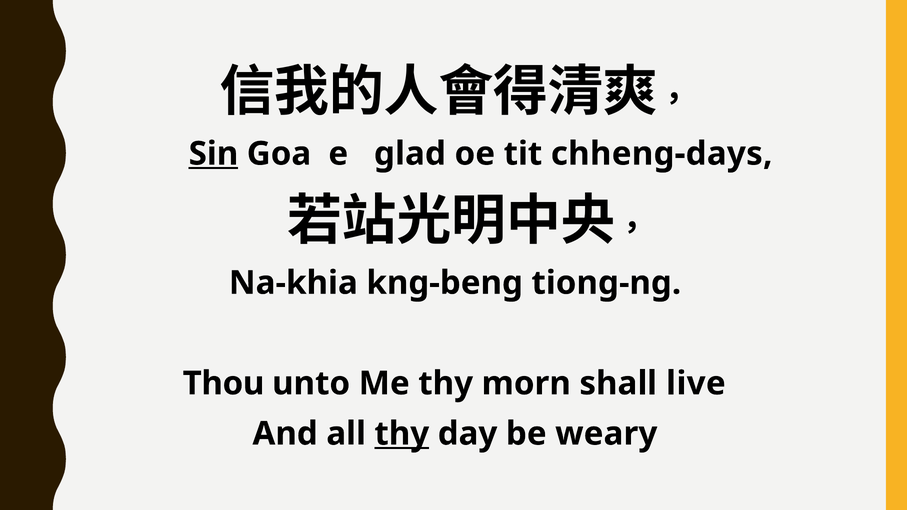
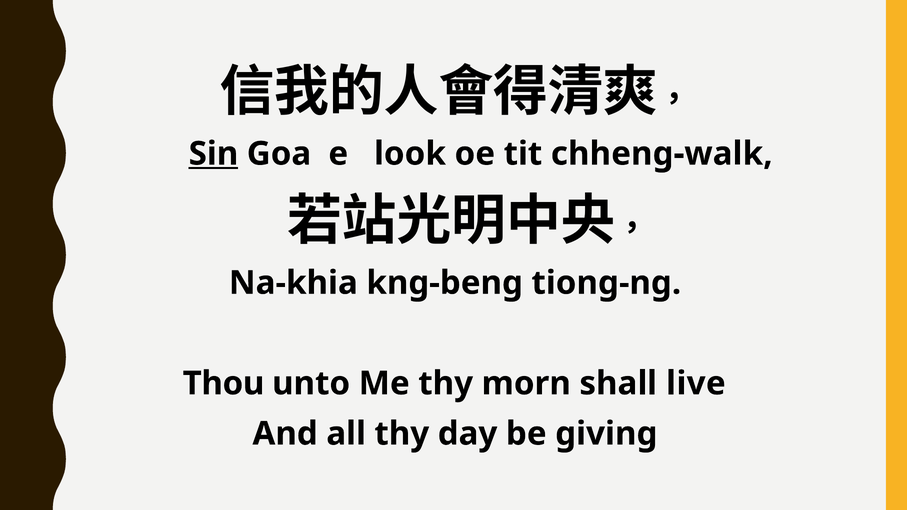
glad: glad -> look (410, 154)
chheng-days: chheng-days -> chheng-walk (662, 154)
thy underline: present -> none (402, 434)
weary: weary -> giving (606, 434)
